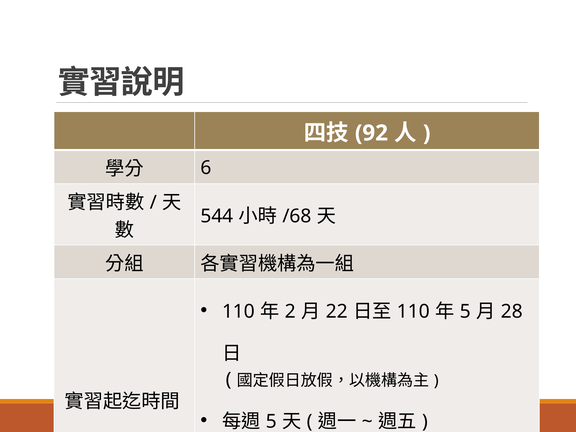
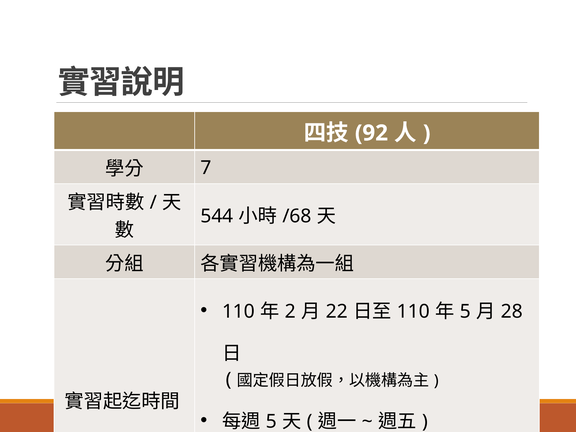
6: 6 -> 7 (206, 168)
